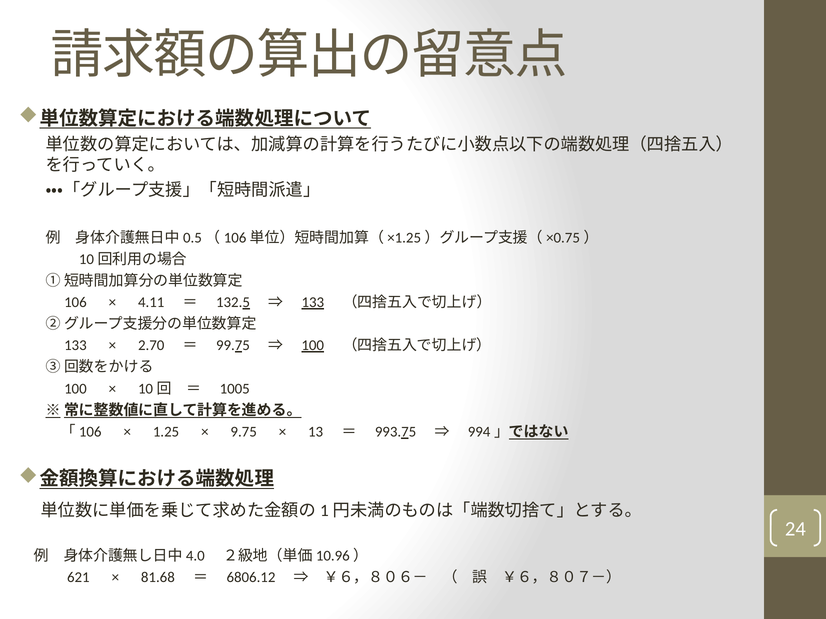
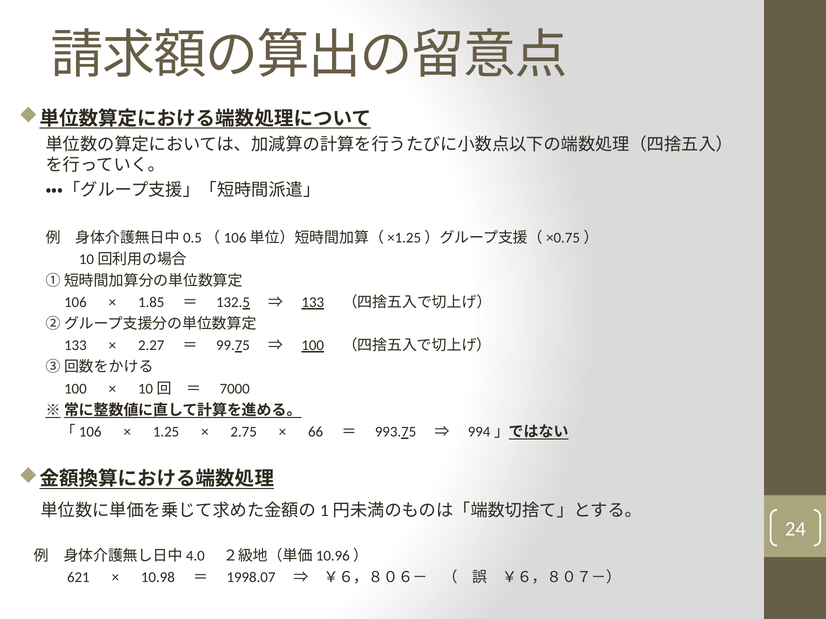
4.11: 4.11 -> 1.85 (151, 303)
2.70: 2.70 -> 2.27 (151, 346)
1005: 1005 -> 7000 (235, 389)
9.75: 9.75 -> 2.75 (244, 432)
13: 13 -> 66 (316, 432)
81.68: 81.68 -> 10.98 (158, 578)
6806.12: 6806.12 -> 1998.07 (251, 578)
